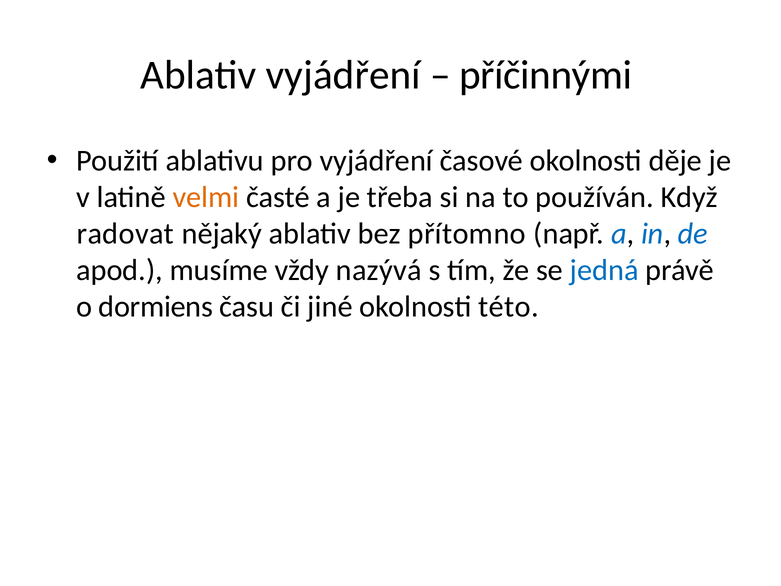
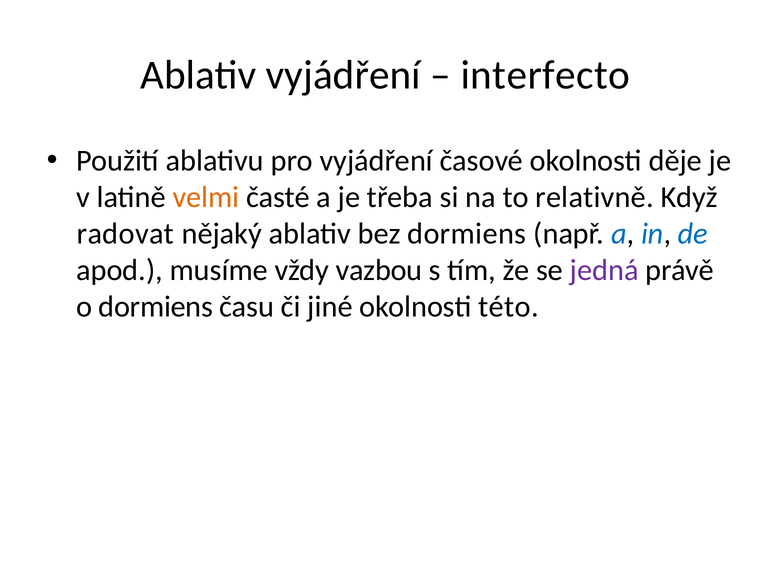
příčinnými: příčinnými -> interfecto (545, 75)
používán: používán -> relativně (595, 197)
bez přítomno: přítomno -> dormiens (467, 234)
nazývá: nazývá -> vazbou (379, 270)
jedná colour: blue -> purple (604, 270)
